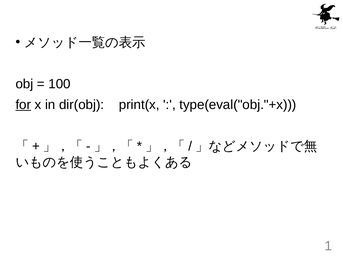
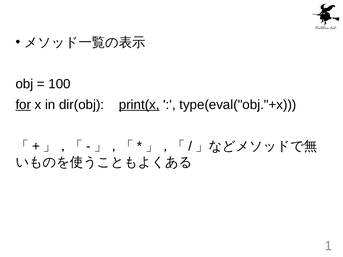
print(x underline: none -> present (139, 105)
